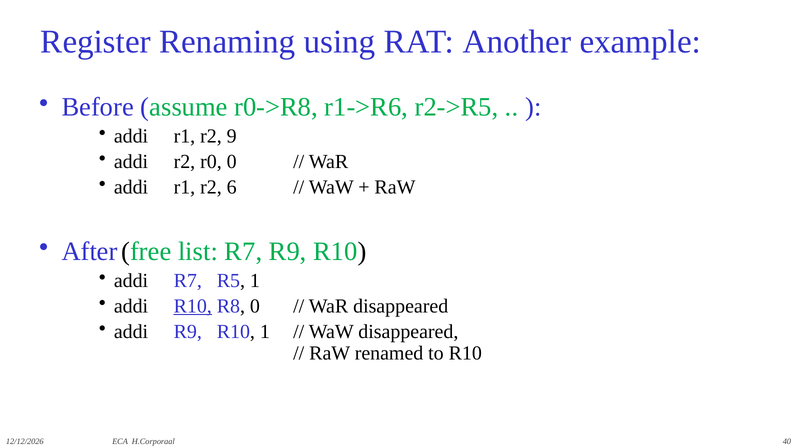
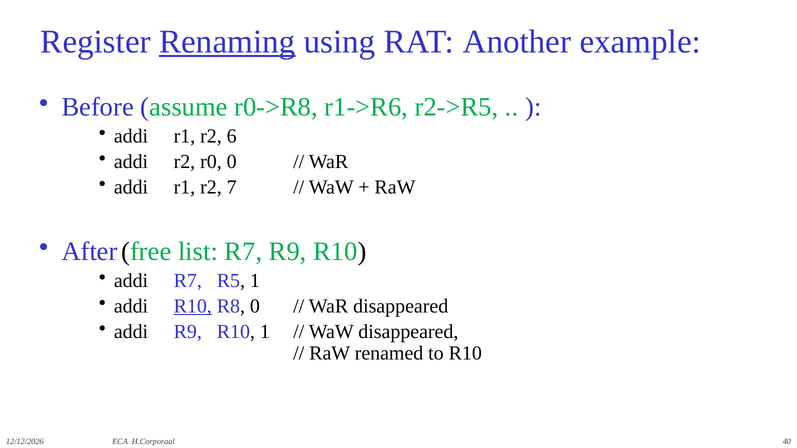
Renaming underline: none -> present (227, 42)
9: 9 -> 6 (232, 136)
6: 6 -> 7 (232, 187)
